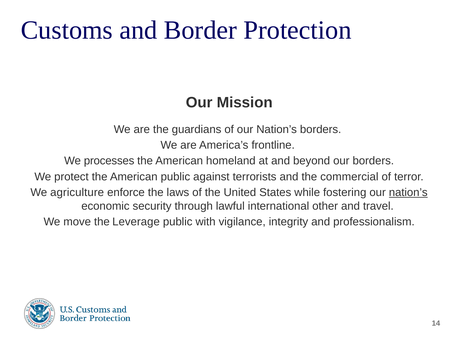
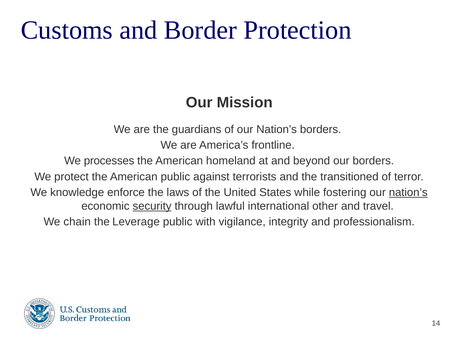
commercial: commercial -> transitioned (349, 177)
agriculture: agriculture -> knowledge (77, 193)
security underline: none -> present (152, 206)
move: move -> chain (77, 222)
